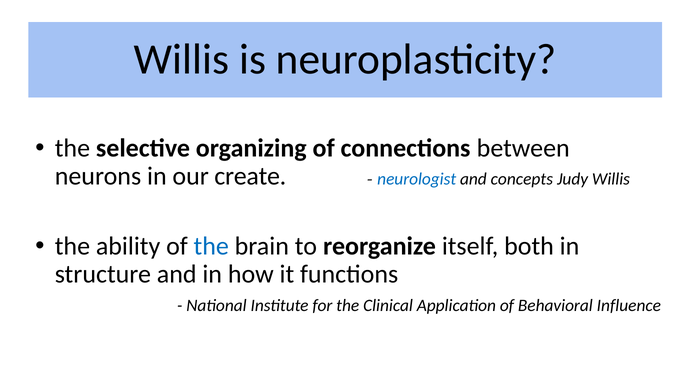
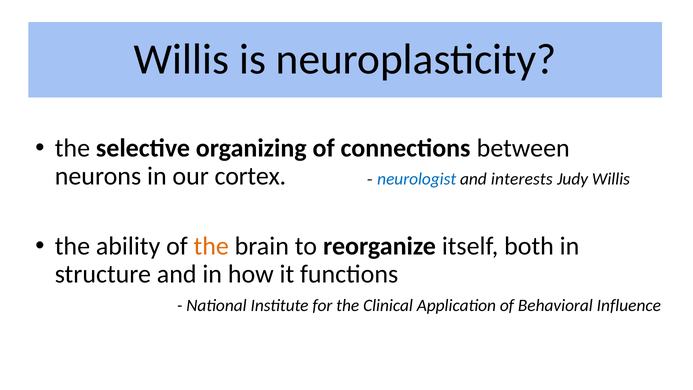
create: create -> cortex (250, 176)
concepts: concepts -> interests (522, 179)
the colour: blue -> orange (211, 246)
